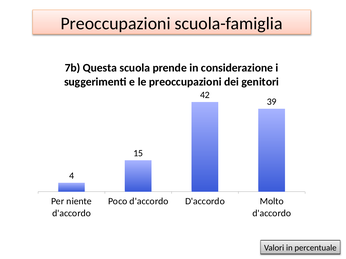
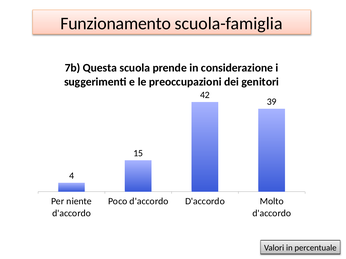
Preoccupazioni: Preoccupazioni -> Funzionamento (116, 24)
